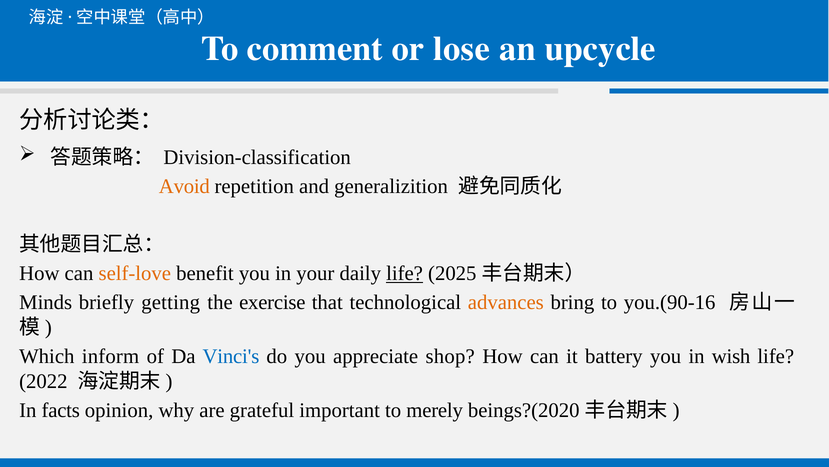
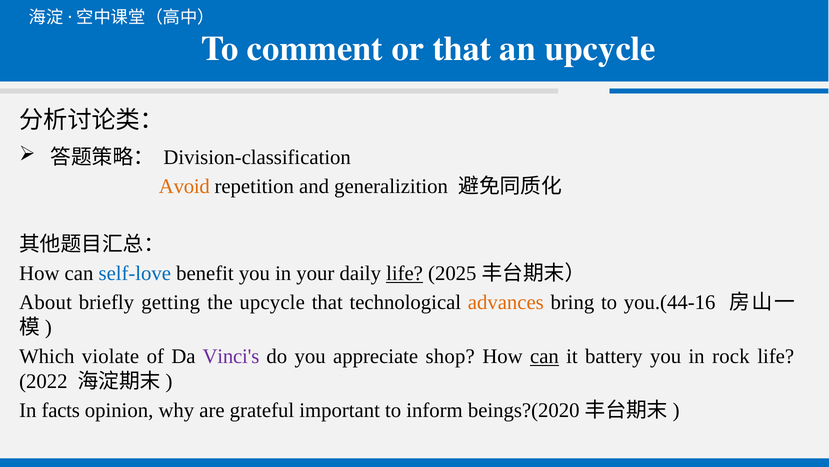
or lose: lose -> that (462, 49)
self-love colour: orange -> blue (135, 273)
Minds: Minds -> About (46, 302)
the exercise: exercise -> upcycle (272, 302)
you.(90-16: you.(90-16 -> you.(44-16 (670, 302)
inform: inform -> violate (111, 356)
Vinci's colour: blue -> purple (231, 356)
can underline: none -> present (544, 356)
wish: wish -> rock (731, 356)
merely: merely -> inform (435, 410)
